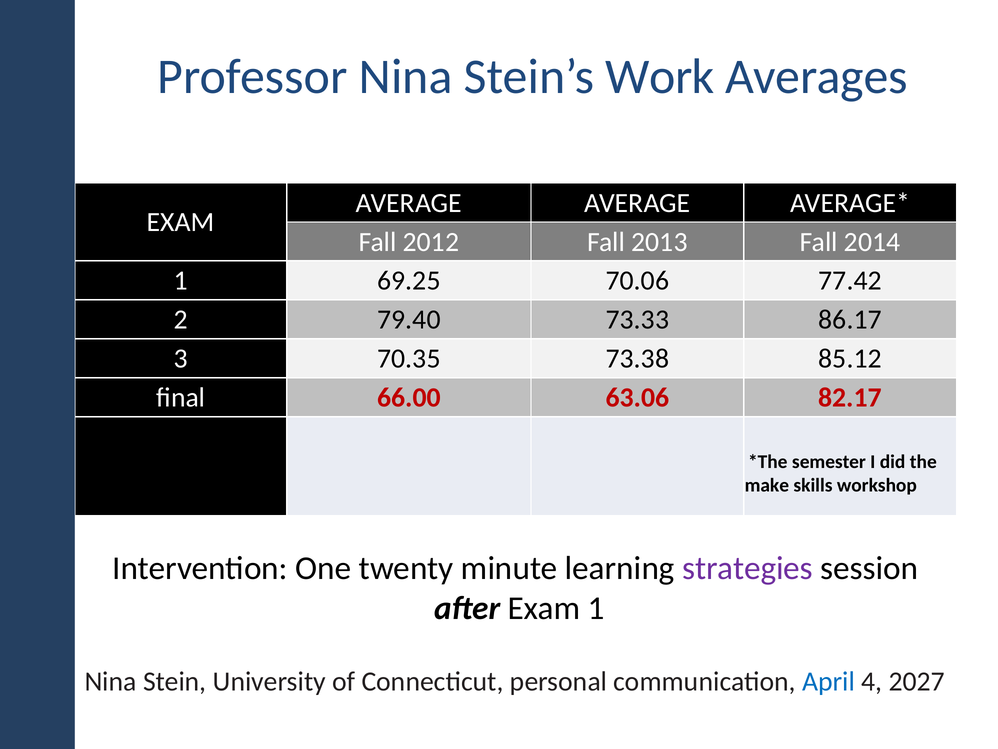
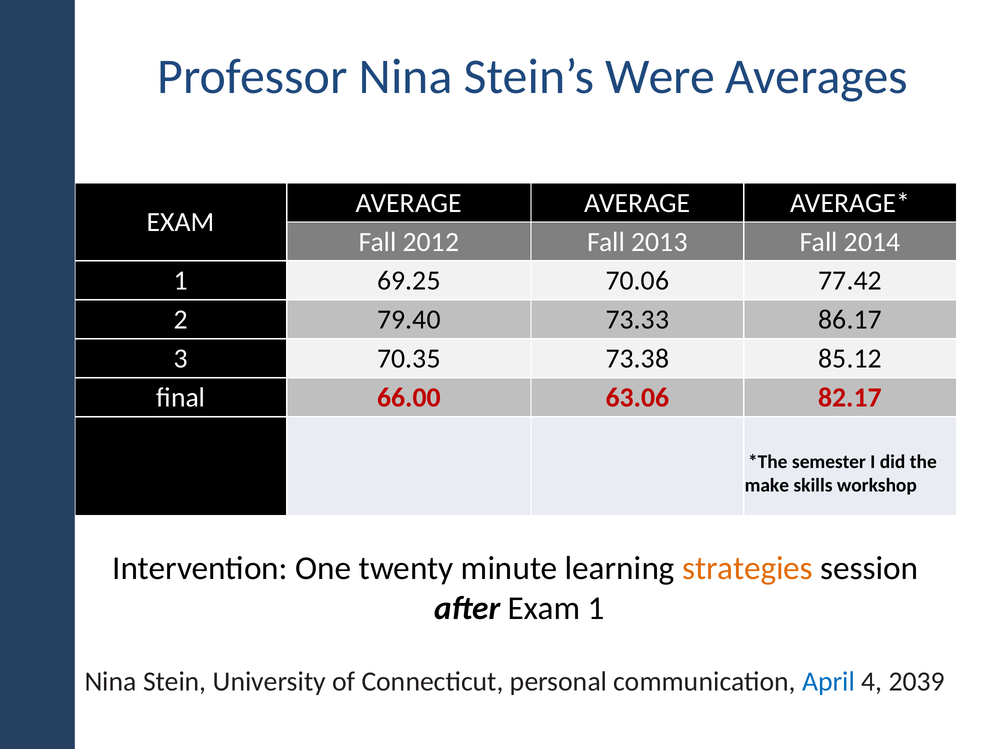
Work: Work -> Were (660, 77)
strategies colour: purple -> orange (748, 568)
2027: 2027 -> 2039 (917, 681)
